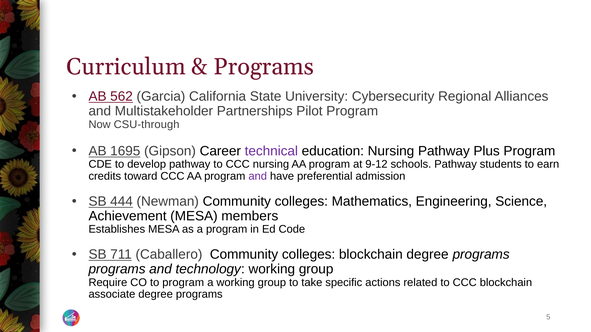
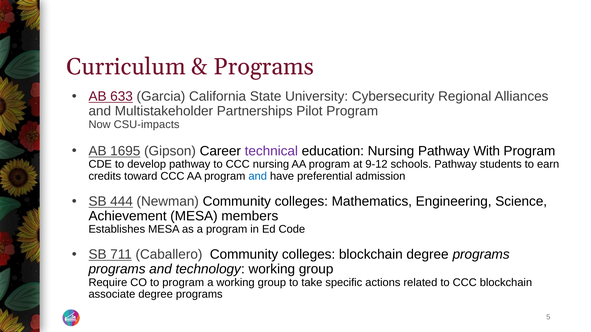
562: 562 -> 633 (122, 97)
CSU-through: CSU-through -> CSU-impacts (147, 125)
Plus: Plus -> With (487, 151)
and colour: purple -> blue (258, 176)
